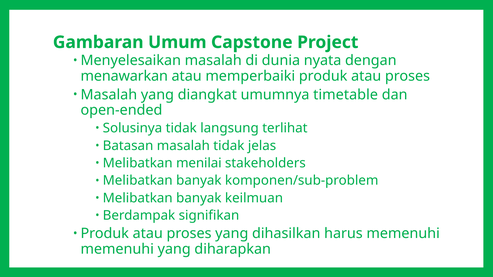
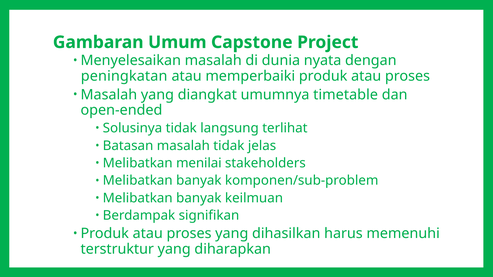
menawarkan: menawarkan -> peningkatan (124, 76)
memenuhi: memenuhi -> terstruktur (117, 249)
